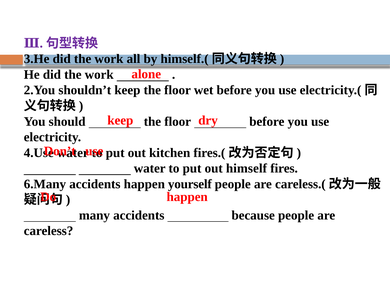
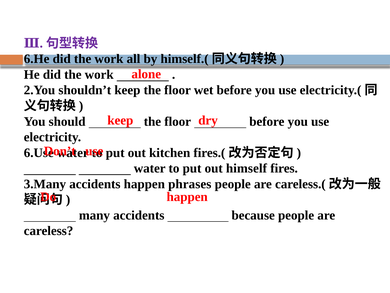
3.He: 3.He -> 6.He (37, 59)
4.Use: 4.Use -> 6.Use (39, 152)
6.Many: 6.Many -> 3.Many (45, 184)
yourself: yourself -> phrases (190, 184)
